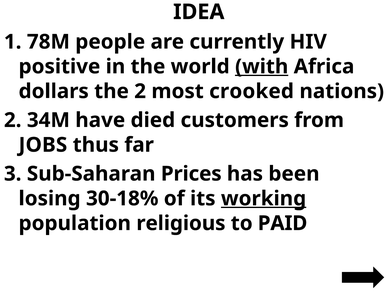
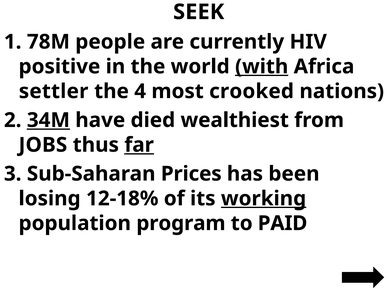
IDEA: IDEA -> SEEK (199, 12)
dollars: dollars -> settler (54, 91)
the 2: 2 -> 4 (140, 91)
34M underline: none -> present (48, 120)
customers: customers -> wealthiest (235, 120)
far underline: none -> present (139, 145)
30-18%: 30-18% -> 12-18% (122, 199)
religious: religious -> program (181, 223)
